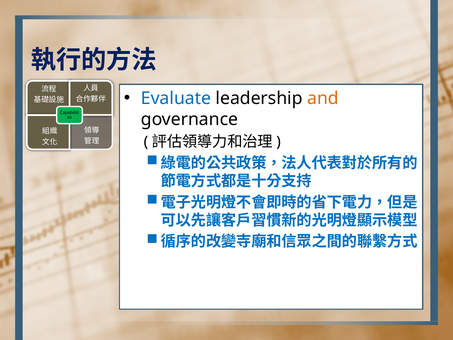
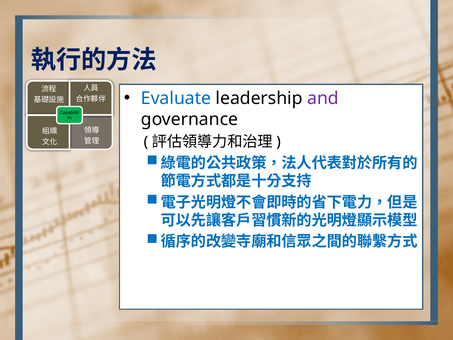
and colour: orange -> purple (323, 98)
